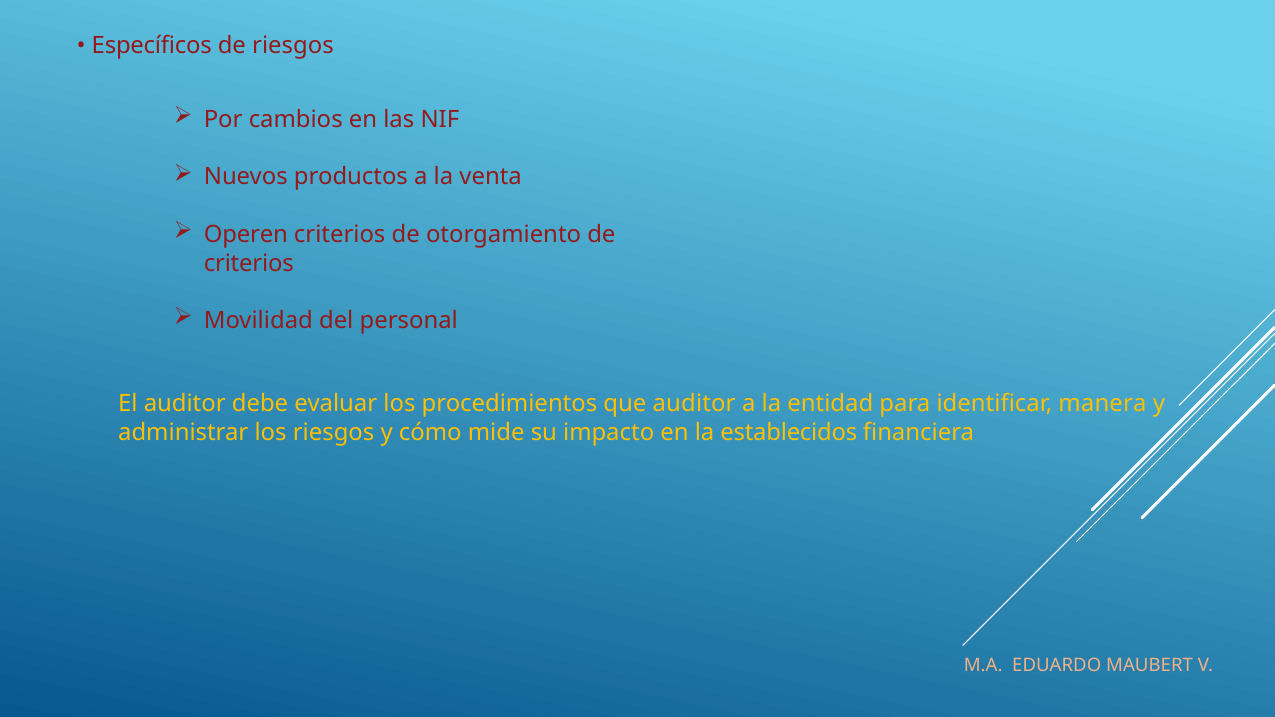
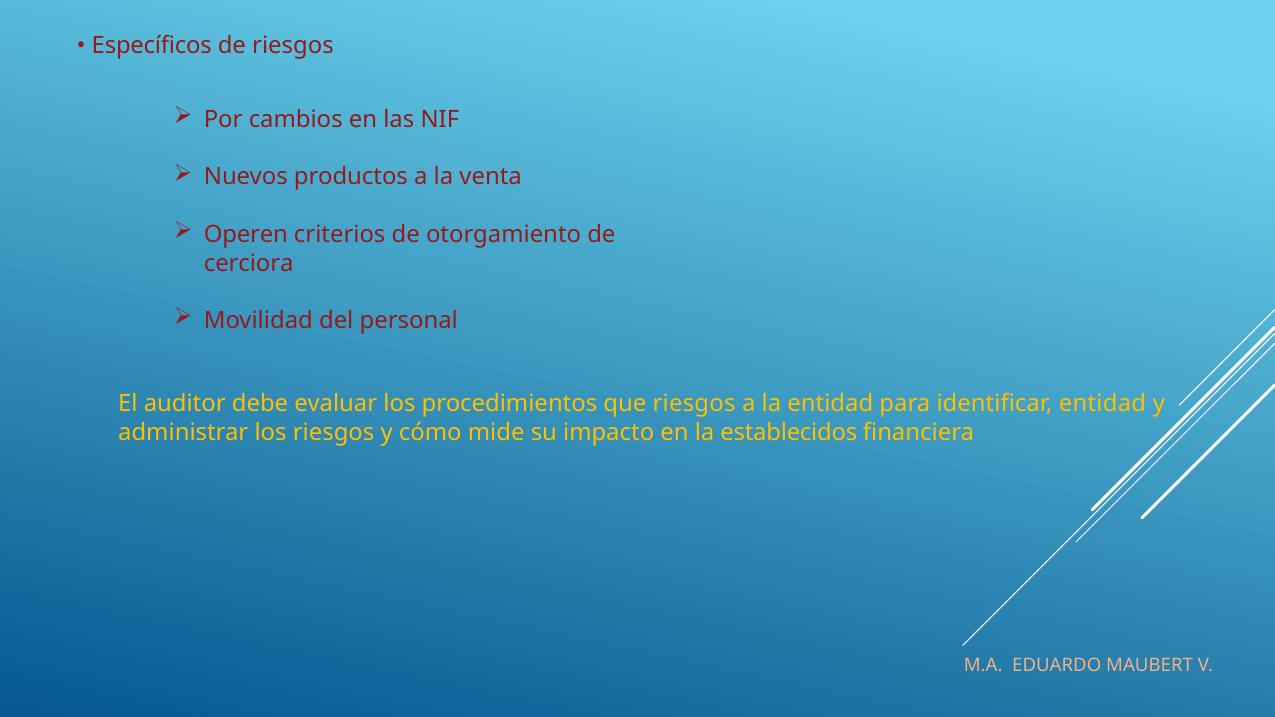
criterios: criterios -> cerciora (249, 263)
que auditor: auditor -> riesgos (694, 404)
identificar manera: manera -> entidad (1102, 404)
